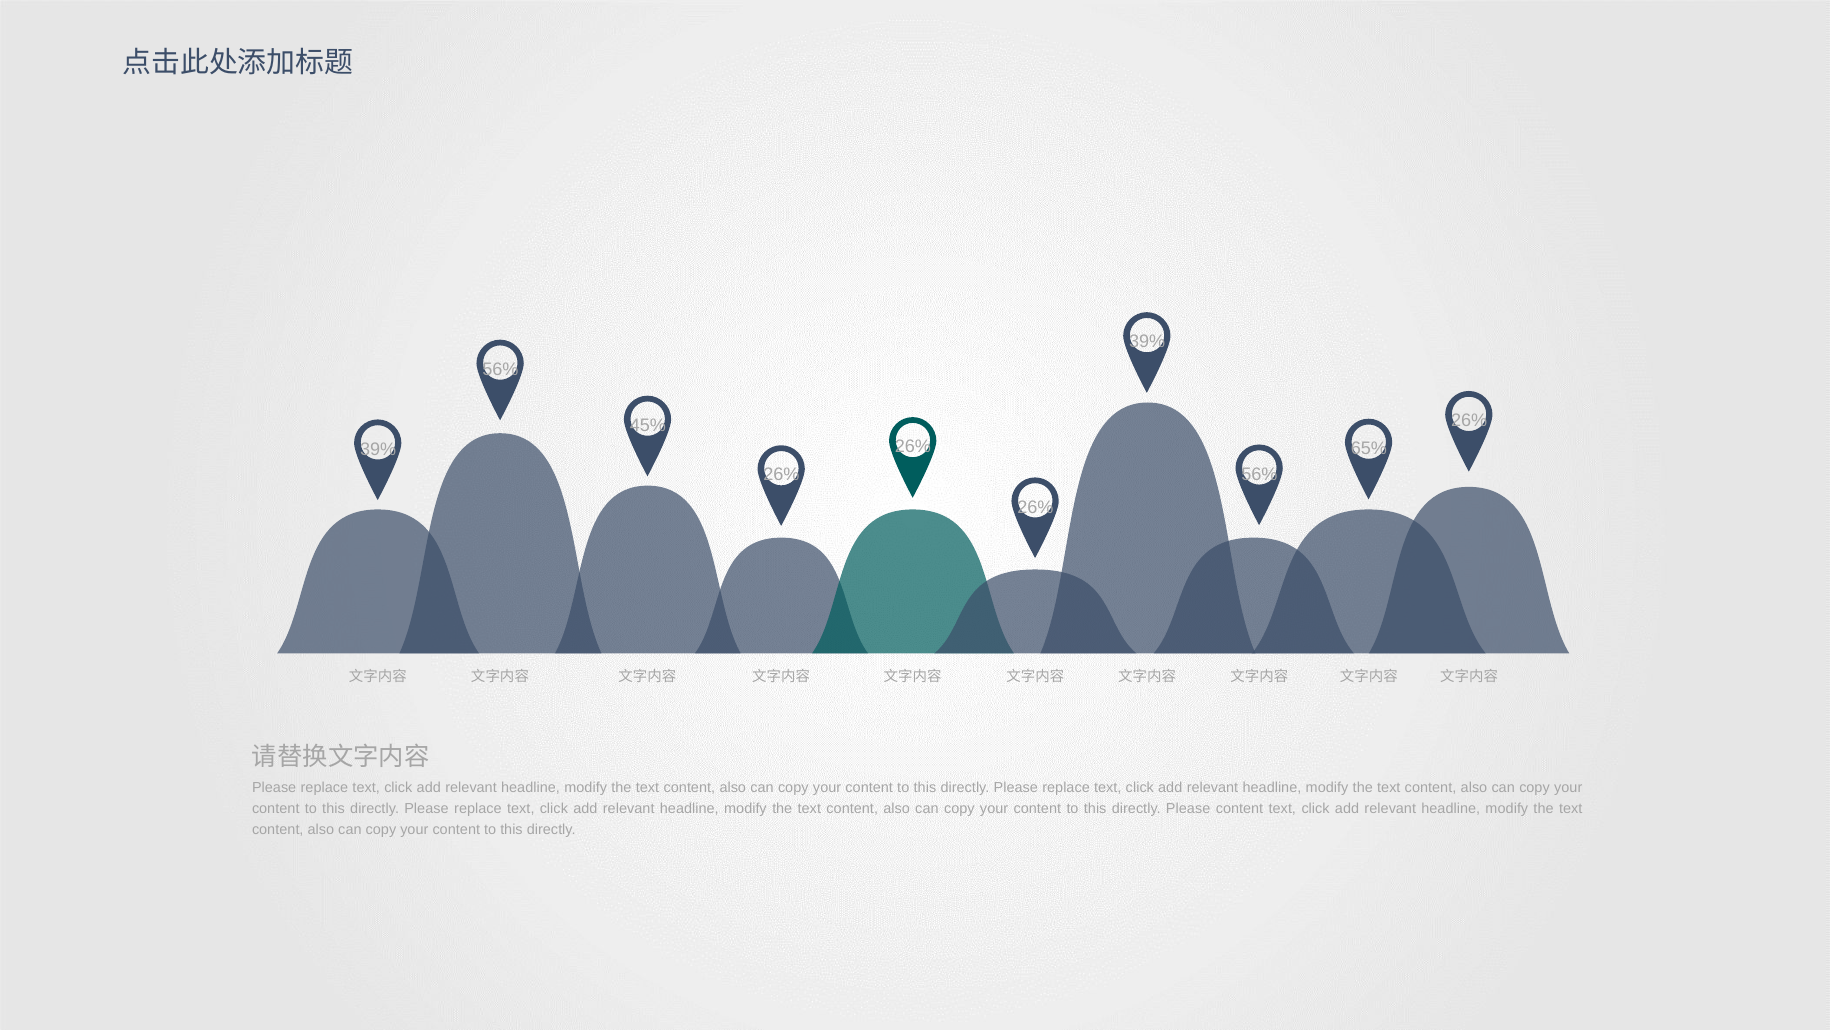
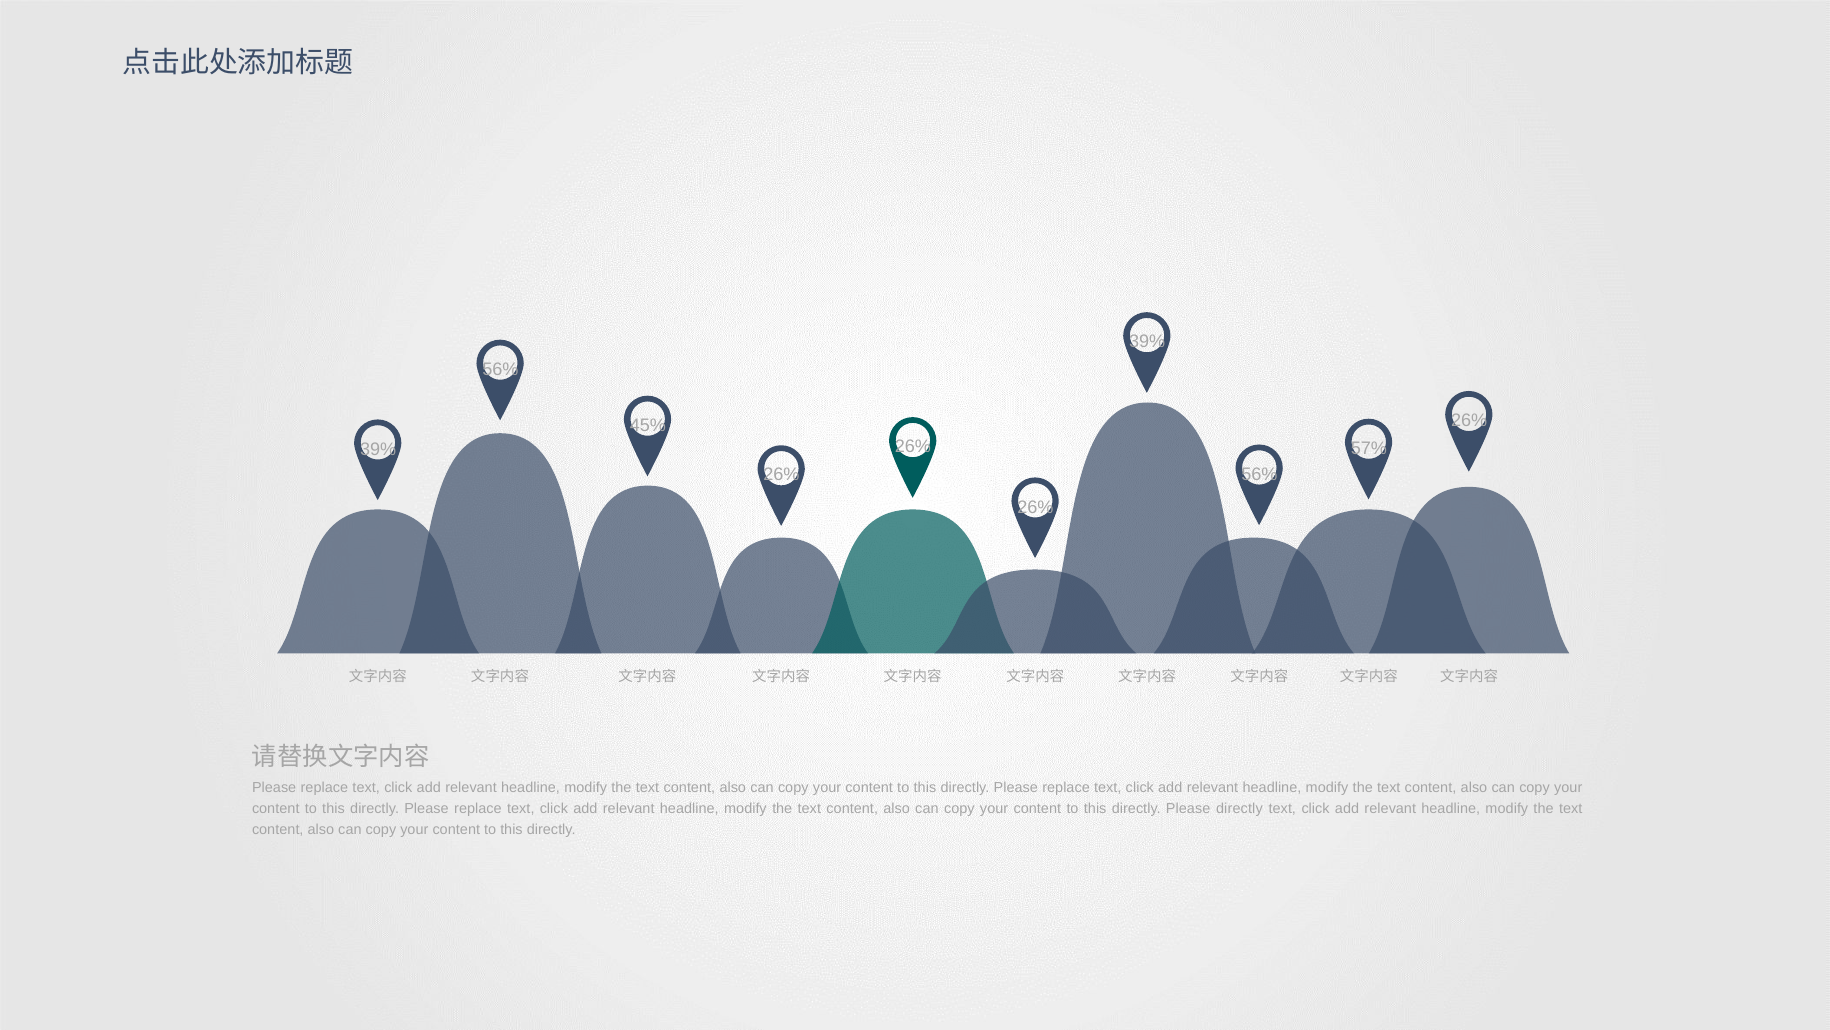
65%: 65% -> 57% (1369, 448)
Please content: content -> directly (1239, 808)
